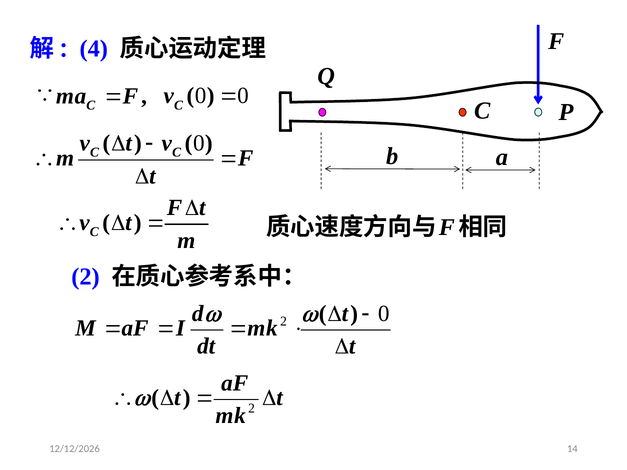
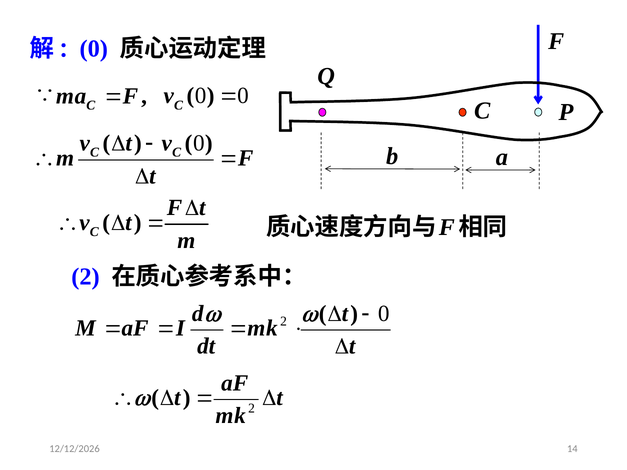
4: 4 -> 0 (94, 49)
